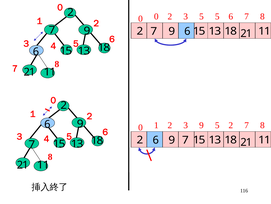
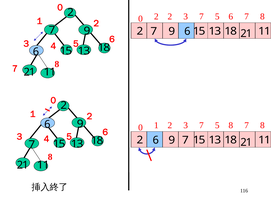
0 0: 0 -> 2 (156, 16)
5: 5 -> 7 (201, 16)
1 2 3 9: 9 -> 7 (201, 125)
5 2: 2 -> 8 (231, 125)
